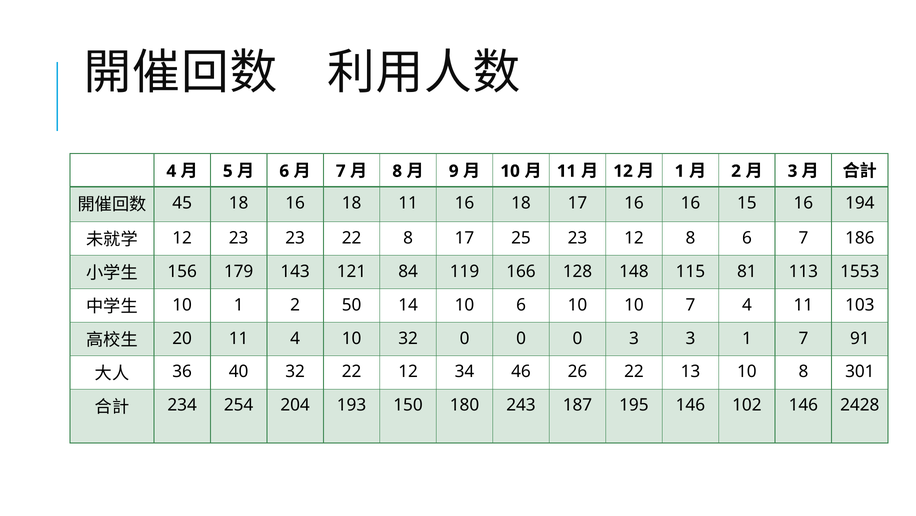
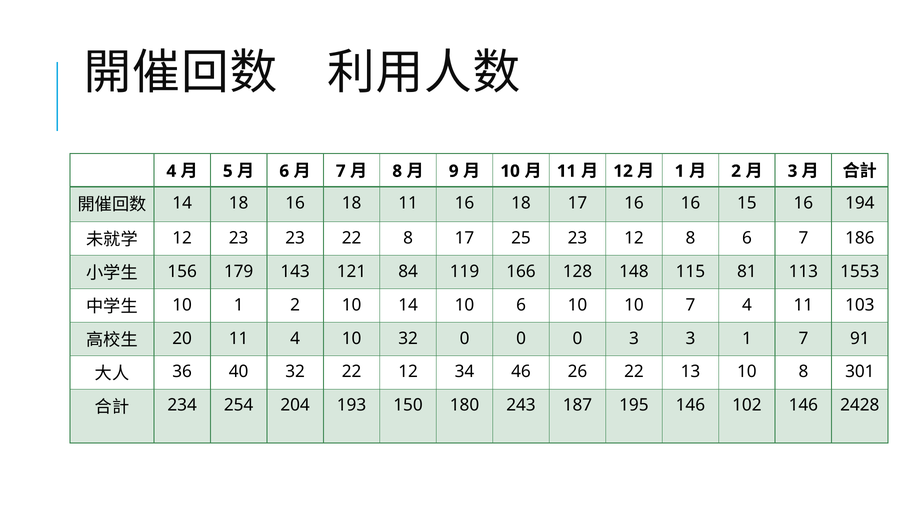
45: 45 -> 14 (182, 203)
2 50: 50 -> 10 (352, 304)
